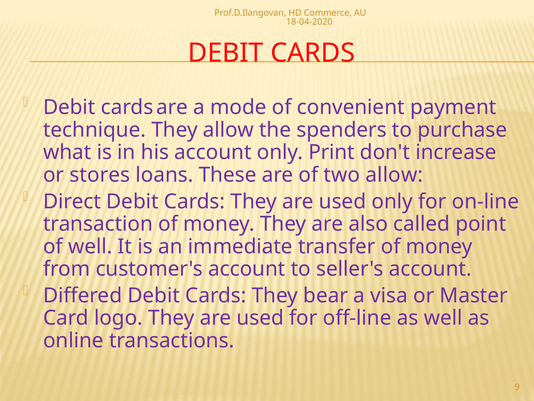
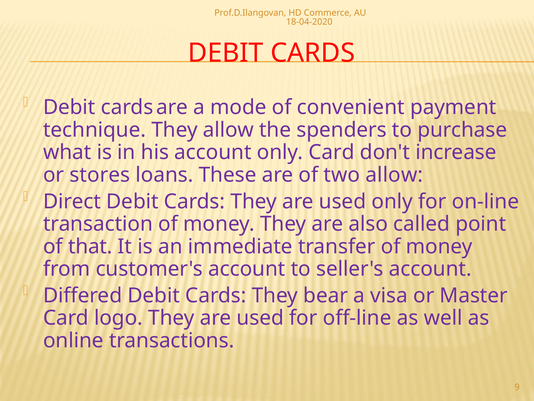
only Print: Print -> Card (331, 152)
of well: well -> that (90, 246)
